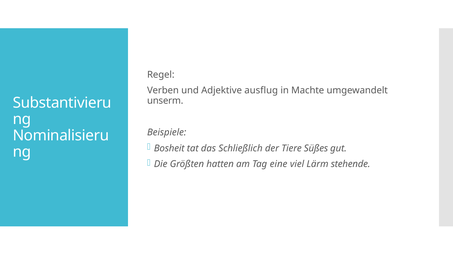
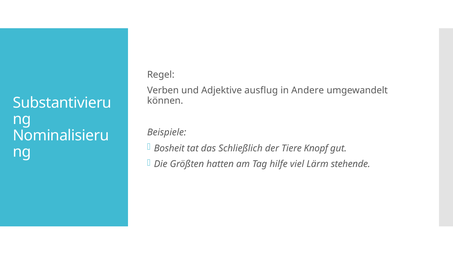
Machte: Machte -> Andere (308, 90)
unserm: unserm -> können (165, 101)
Süßes: Süßes -> Knopf (316, 148)
eine: eine -> hilfe (279, 164)
